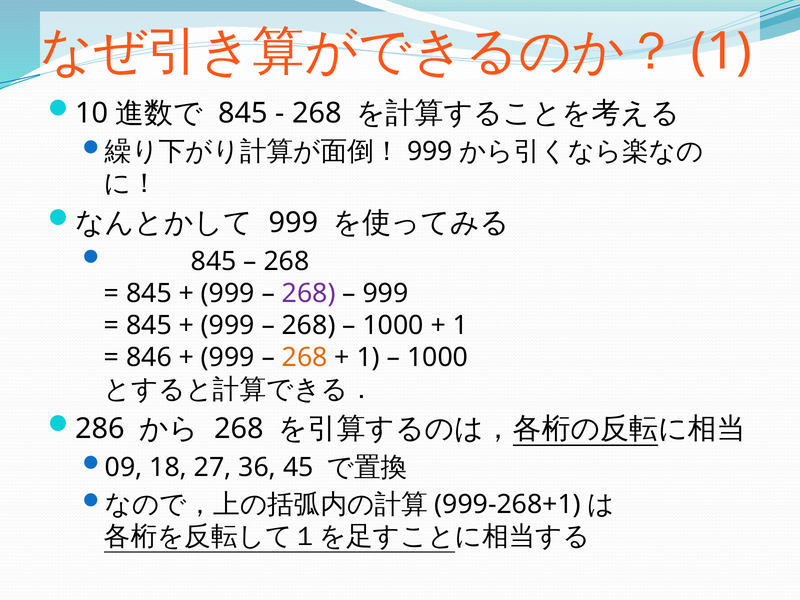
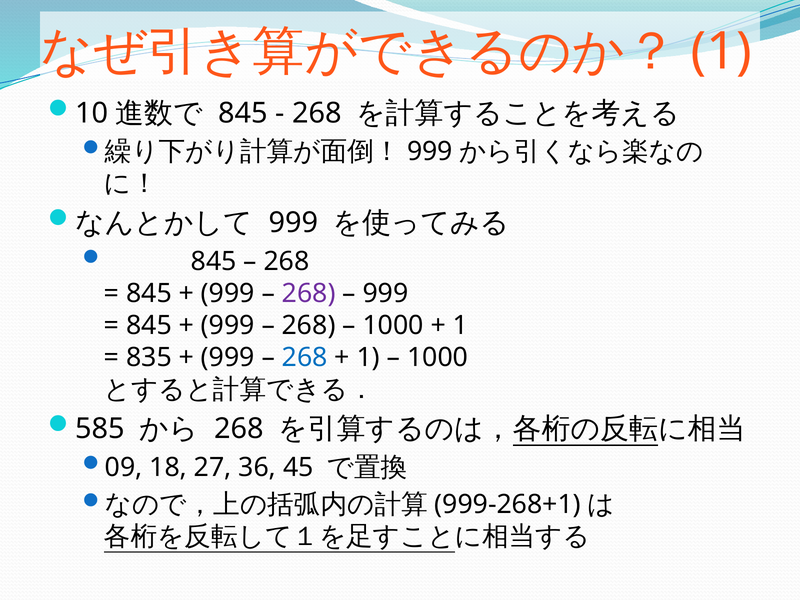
846: 846 -> 835 (149, 357)
268 colour: orange -> blue (305, 357)
286: 286 -> 585 (100, 429)
